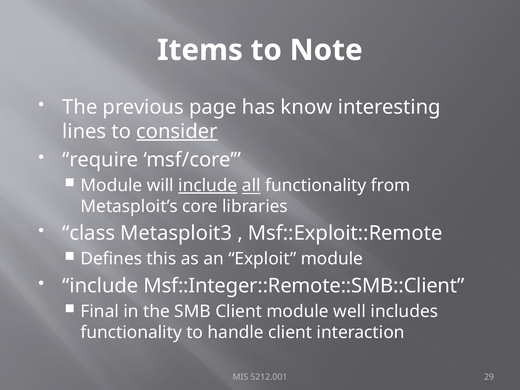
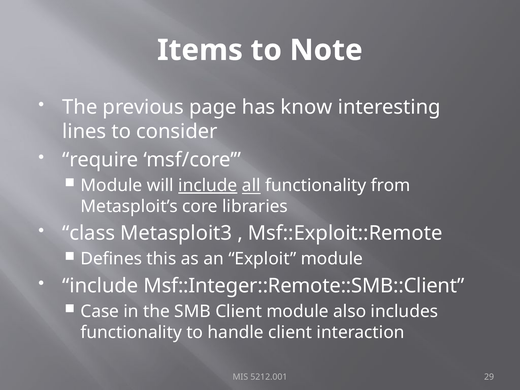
consider underline: present -> none (177, 131)
Final: Final -> Case (100, 312)
well: well -> also (350, 312)
